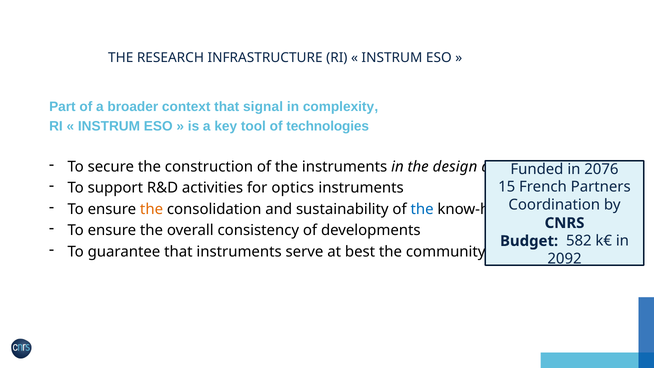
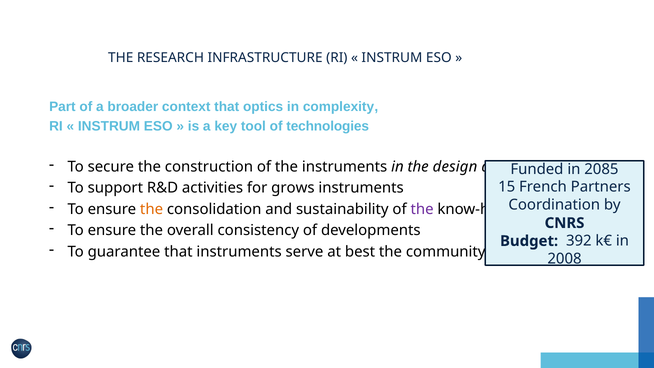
signal: signal -> optics (263, 107)
2076: 2076 -> 2085 (601, 169)
optics: optics -> grows (293, 188)
the colour: blue -> purple (422, 209)
582: 582 -> 392 (579, 241)
2092: 2092 -> 2008 (565, 259)
